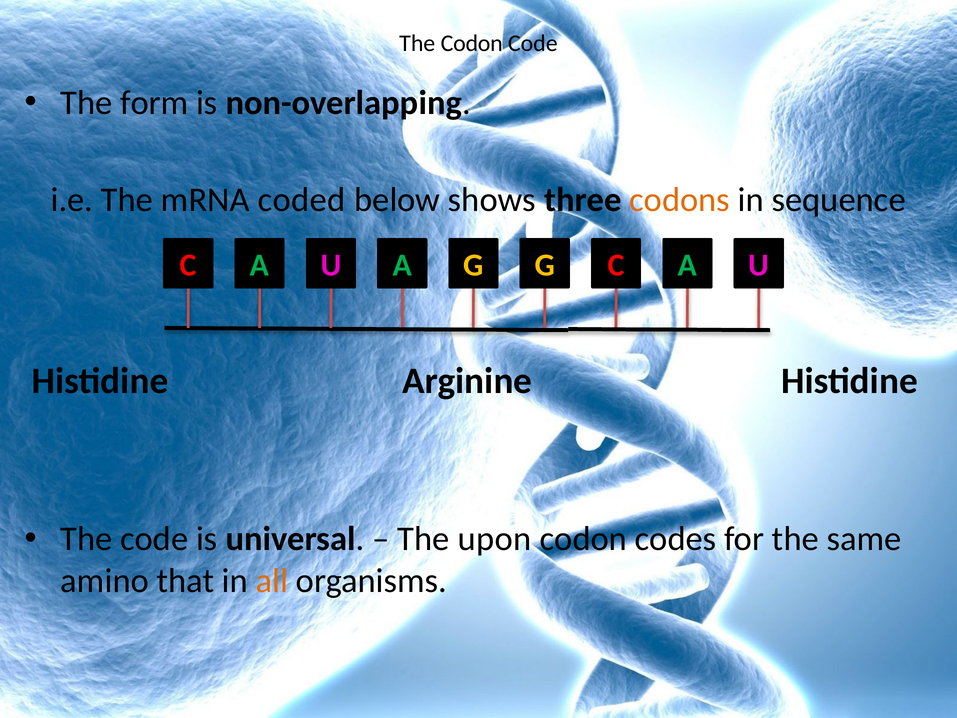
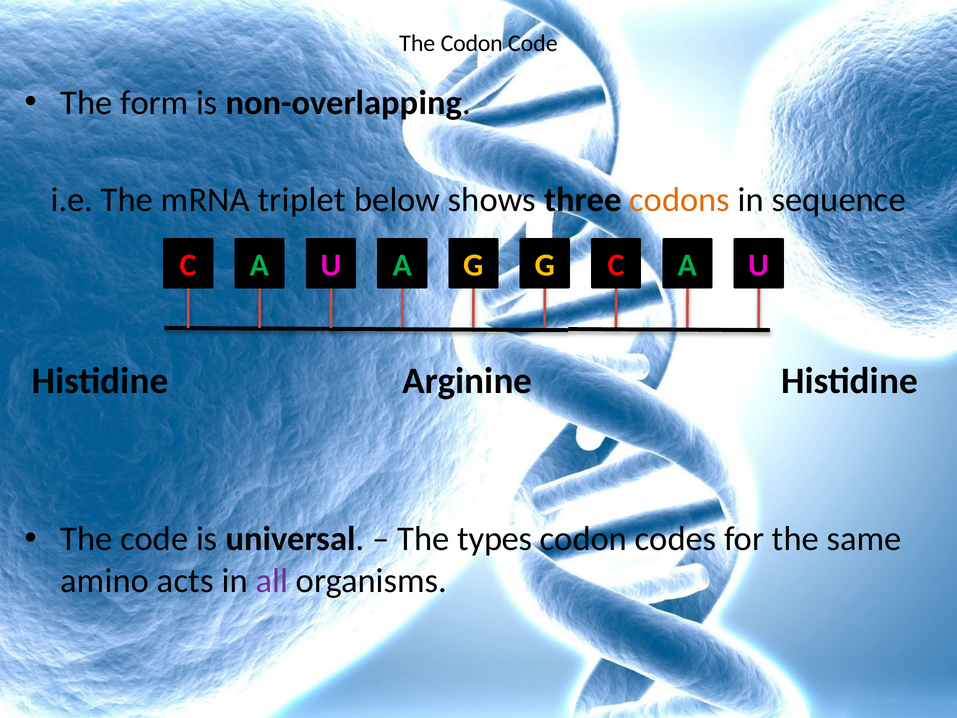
coded: coded -> triplet (302, 200)
upon: upon -> types (495, 539)
that: that -> acts (185, 580)
all colour: orange -> purple (272, 580)
